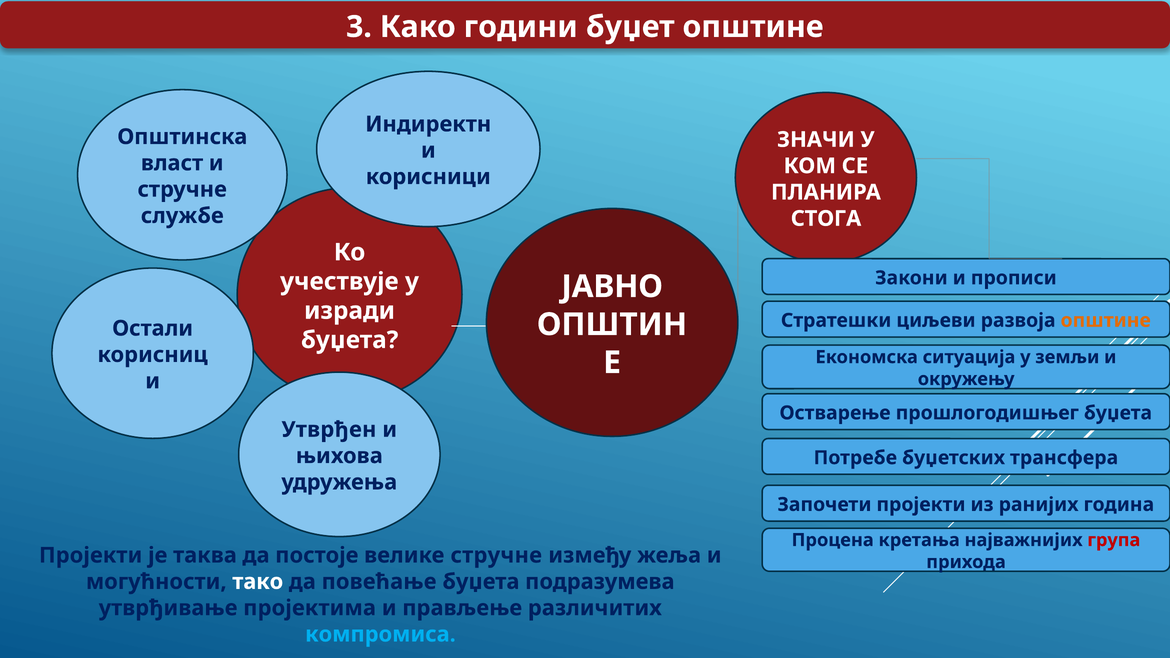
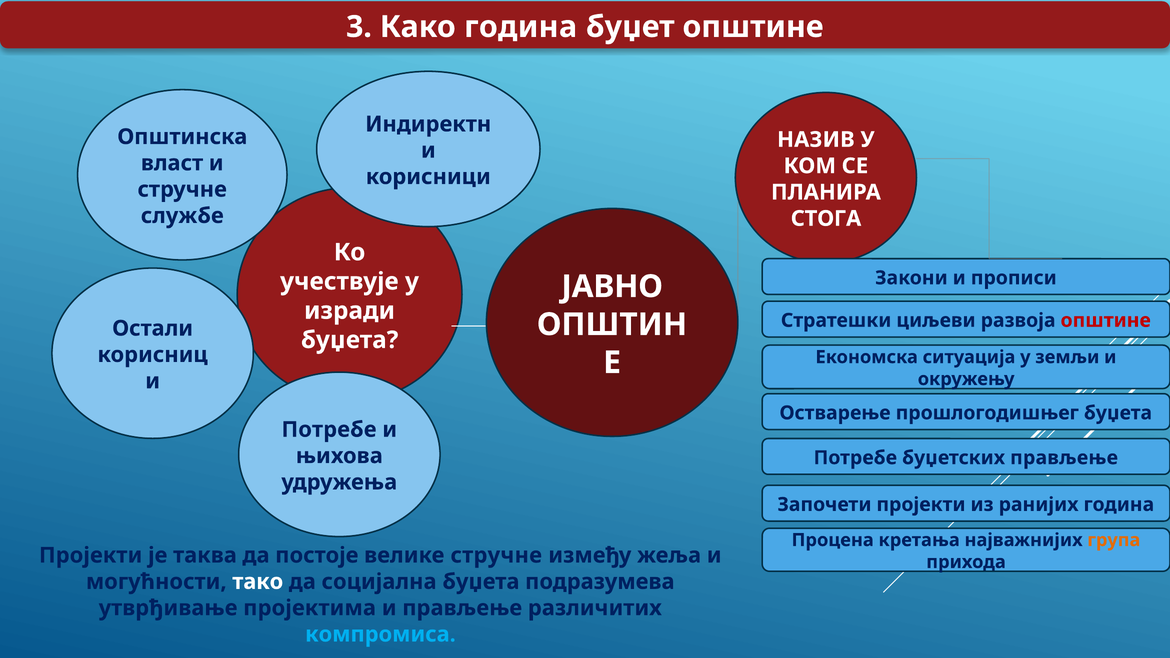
Како години: години -> година (521, 27)
ЗНАЧИ: ЗНАЧИ -> НАЗИВ (816, 140)
општине colour: orange -> red (1106, 320)
Утврђен: Утврђен -> Потребе (329, 430)
буџетских трансфера: трансфера -> прављење (1064, 458)
група colour: red -> orange (1114, 540)
повећање: повећање -> социјална (379, 582)
